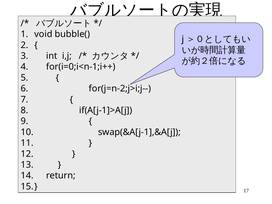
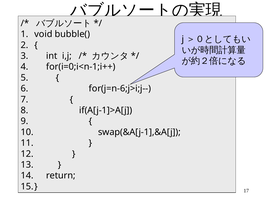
for(j=n-2;j>i;j--: for(j=n-2;j>i;j-- -> for(j=n-6;j>i;j-- (120, 89)
